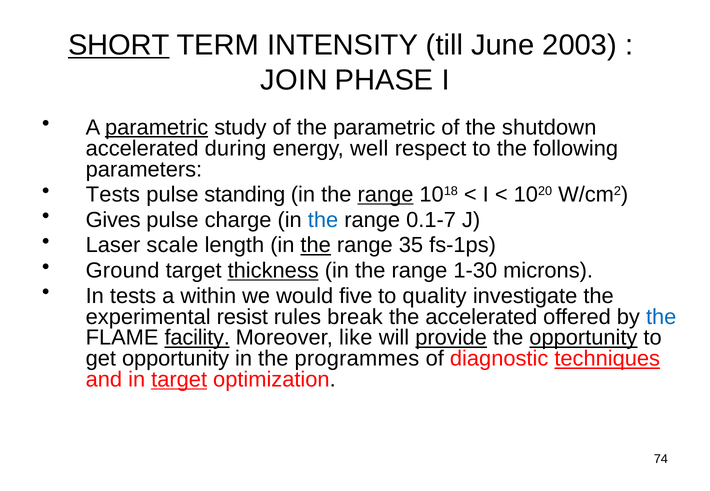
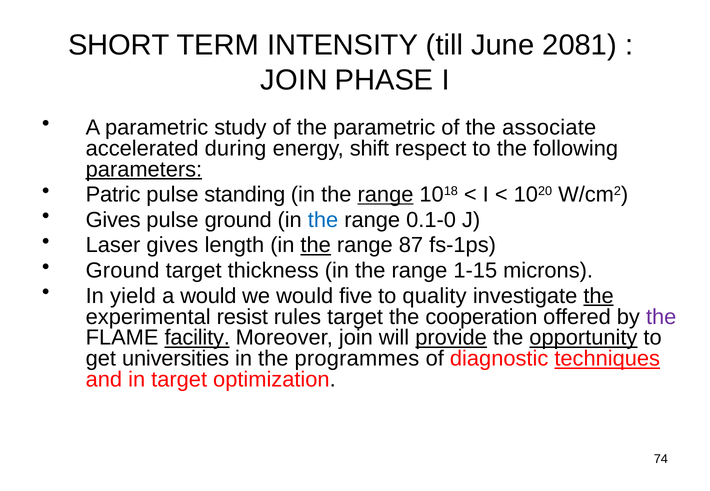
SHORT underline: present -> none (119, 45)
2003: 2003 -> 2081 (580, 45)
parametric underline: present -> none (157, 128)
shutdown: shutdown -> associate (549, 128)
well: well -> shift (369, 149)
parameters underline: none -> present (144, 169)
Tests: Tests -> Patric (113, 195)
pulse charge: charge -> ground (238, 220)
0.1-7: 0.1-7 -> 0.1-0 (431, 220)
Laser scale: scale -> gives (172, 245)
35: 35 -> 87 (411, 245)
thickness underline: present -> none (273, 271)
1-30: 1-30 -> 1-15 (475, 271)
In tests: tests -> yield (133, 296)
a within: within -> would (208, 296)
the underline: none -> present (599, 296)
rules break: break -> target (355, 317)
the accelerated: accelerated -> cooperation (481, 317)
the colour: blue -> purple (661, 317)
Moreover like: like -> join (356, 338)
get opportunity: opportunity -> universities (176, 359)
target underline: present -> none (179, 380)
